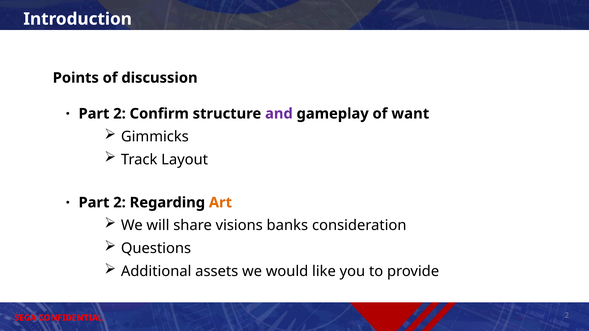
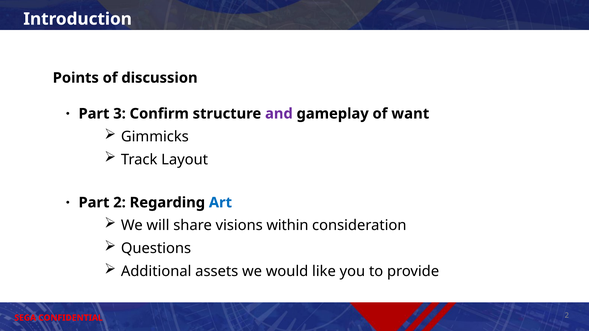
2: 2 -> 3 (120, 114)
Art colour: orange -> blue (220, 203)
banks: banks -> within (287, 226)
